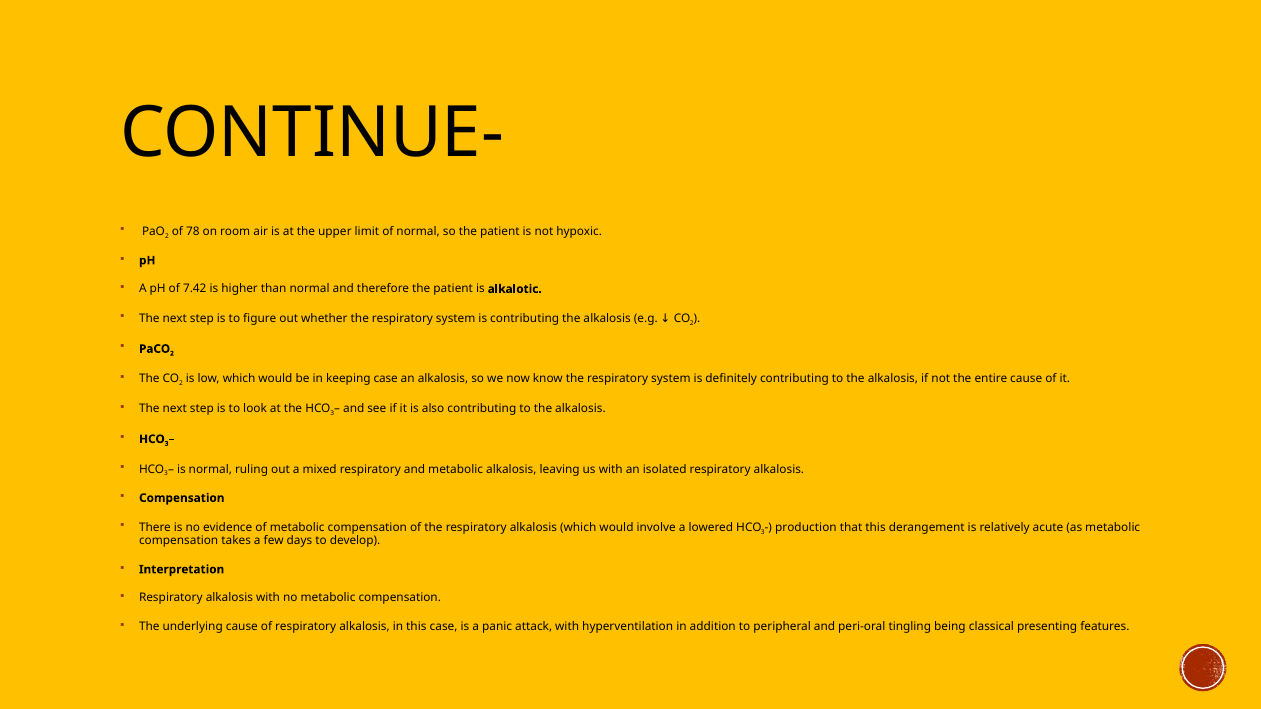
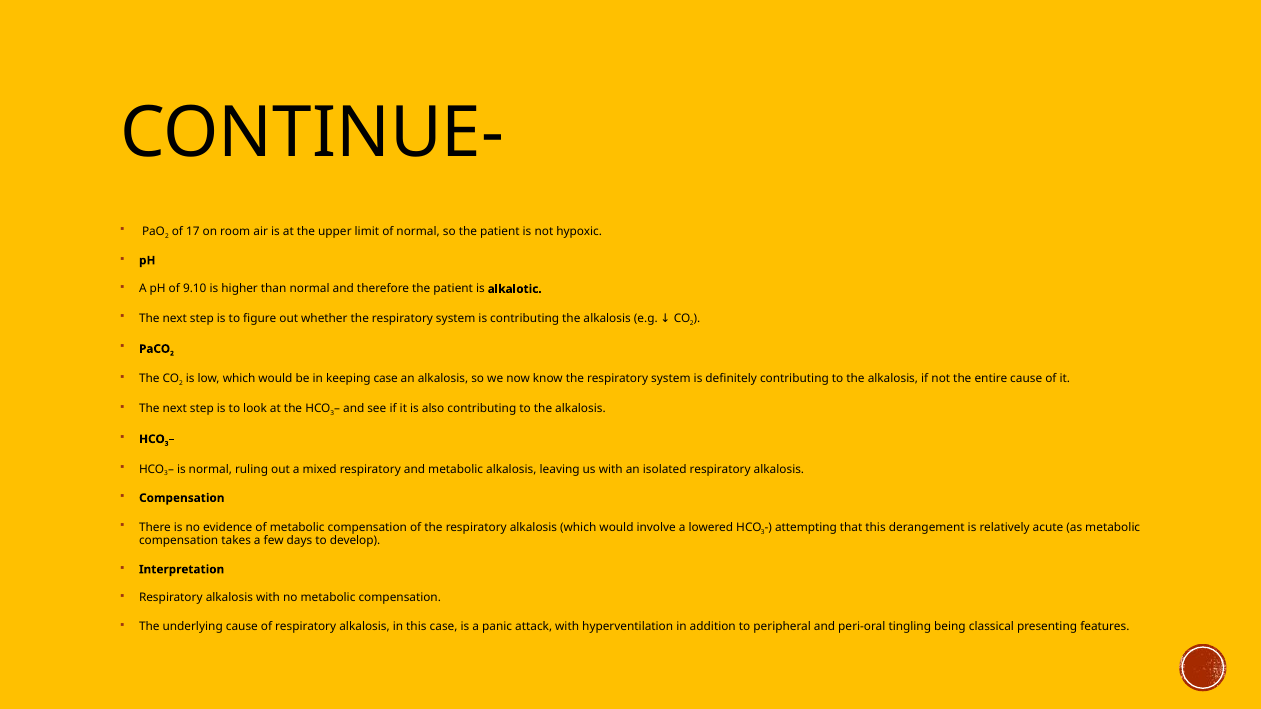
78: 78 -> 17 (193, 232)
7.42: 7.42 -> 9.10 (195, 289)
production: production -> attempting (806, 528)
